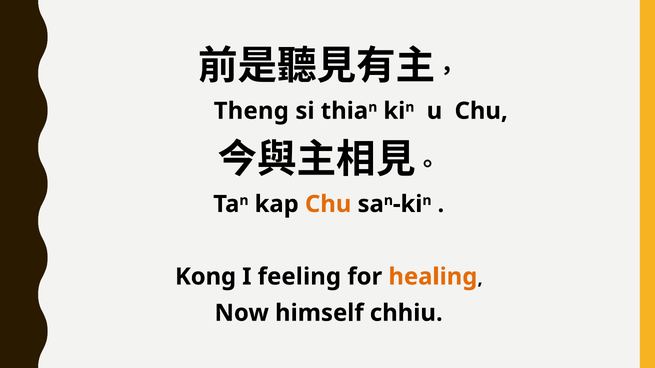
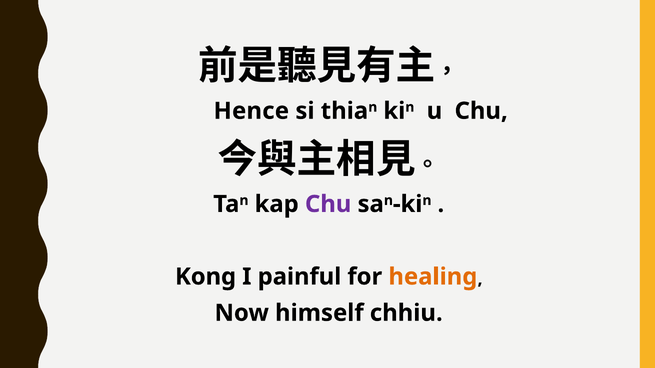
Theng: Theng -> Hence (251, 111)
Chu colour: orange -> purple (328, 204)
feeling: feeling -> painful (299, 277)
